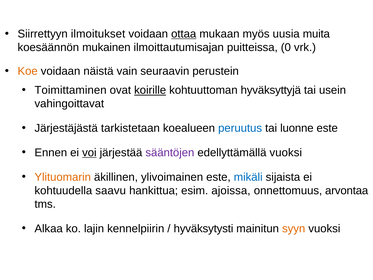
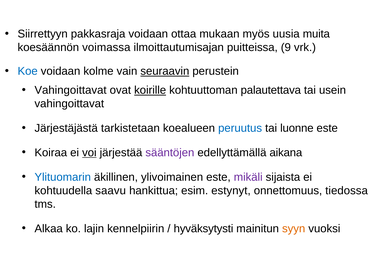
ilmoitukset: ilmoitukset -> pakkasraja (98, 34)
ottaa underline: present -> none (184, 34)
mukainen: mukainen -> voimassa (106, 47)
0: 0 -> 9 (286, 47)
Koe colour: orange -> blue (28, 71)
näistä: näistä -> kolme (98, 71)
seuraavin underline: none -> present (165, 71)
Toimittaminen: Toimittaminen -> Vahingoittavat (71, 90)
hyväksyttyjä: hyväksyttyjä -> palautettava (271, 90)
Ennen: Ennen -> Koiraa (51, 152)
edellyttämällä vuoksi: vuoksi -> aikana (286, 152)
Ylituomarin colour: orange -> blue (63, 177)
mikäli colour: blue -> purple (248, 177)
ajoissa: ajoissa -> estynyt (231, 190)
arvontaa: arvontaa -> tiedossa (347, 190)
